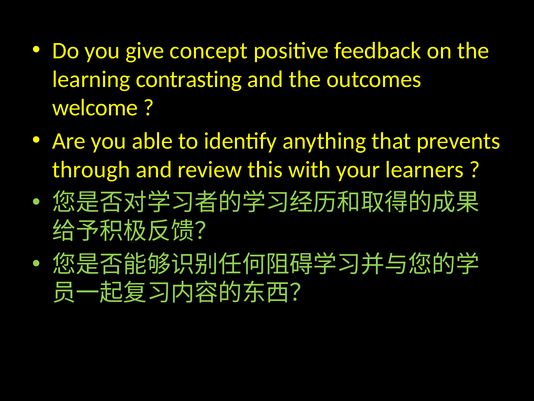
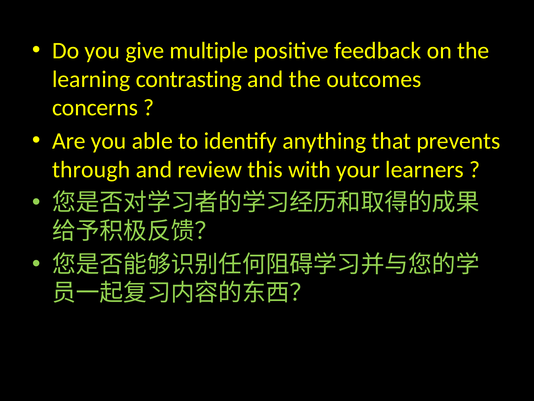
concept: concept -> multiple (209, 51)
welcome: welcome -> concerns (95, 108)
